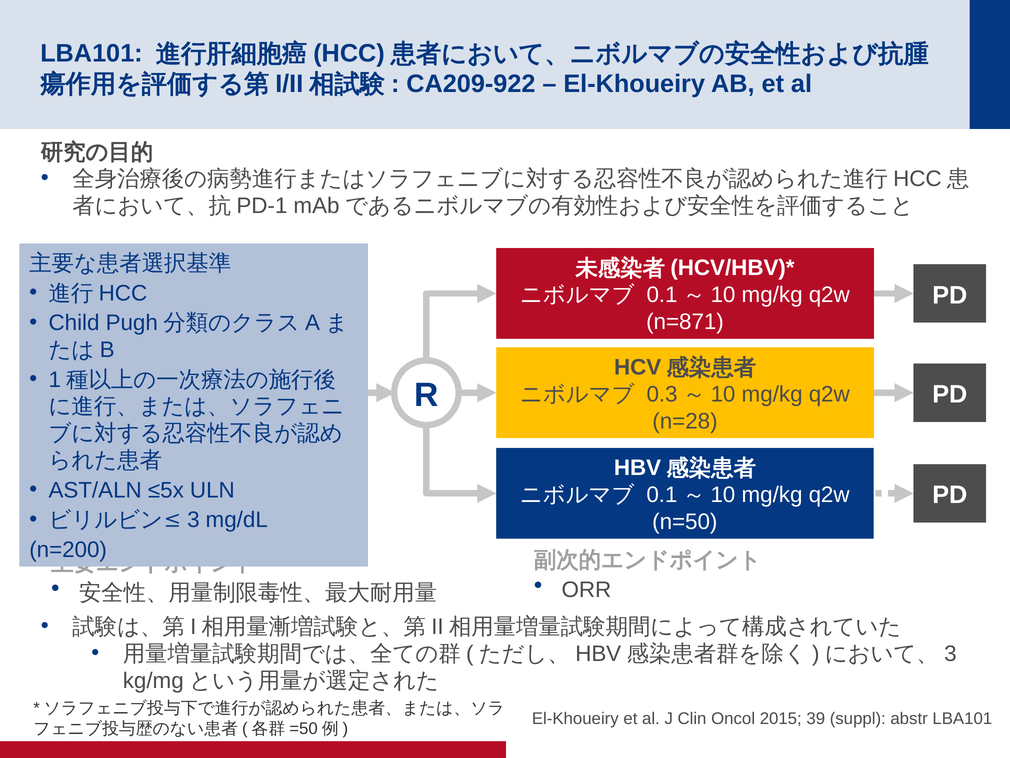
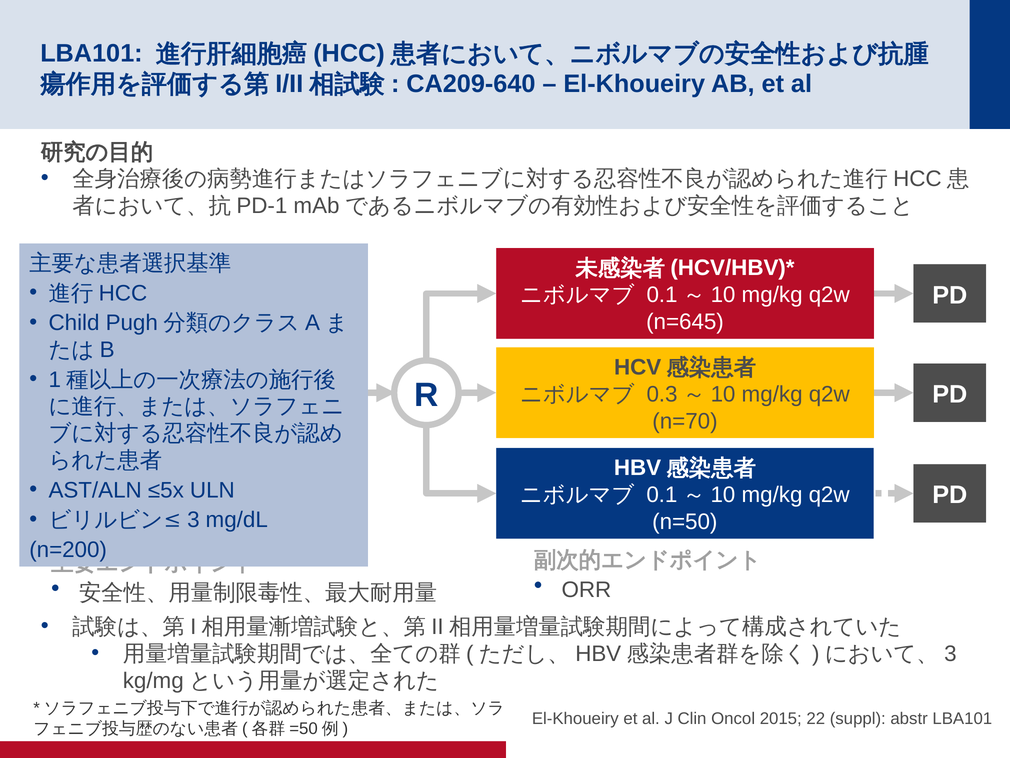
CA209-922: CA209-922 -> CA209-640 (471, 84)
n=871: n=871 -> n=645 (685, 322)
n=28: n=28 -> n=70 (685, 421)
39: 39 -> 22 (816, 718)
